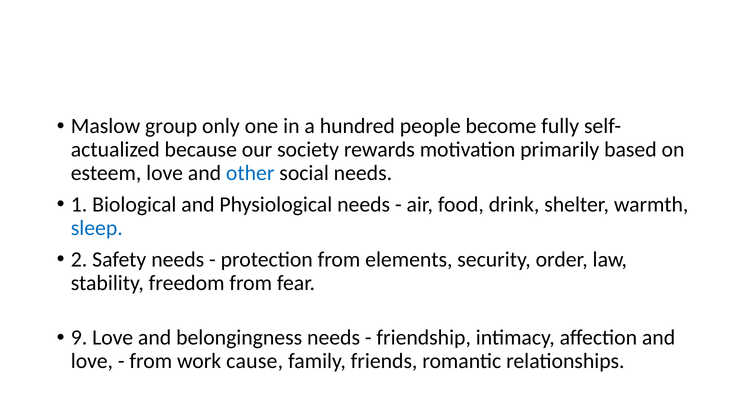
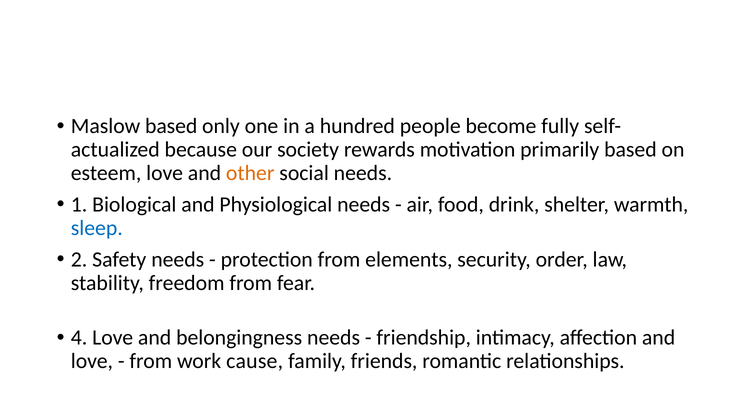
Maslow group: group -> based (171, 126)
other colour: blue -> orange (250, 173)
9: 9 -> 4 (79, 337)
